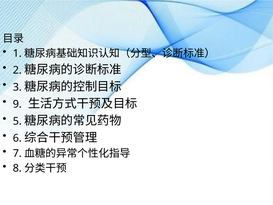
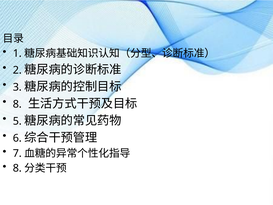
9: 9 -> 8 (17, 104)
